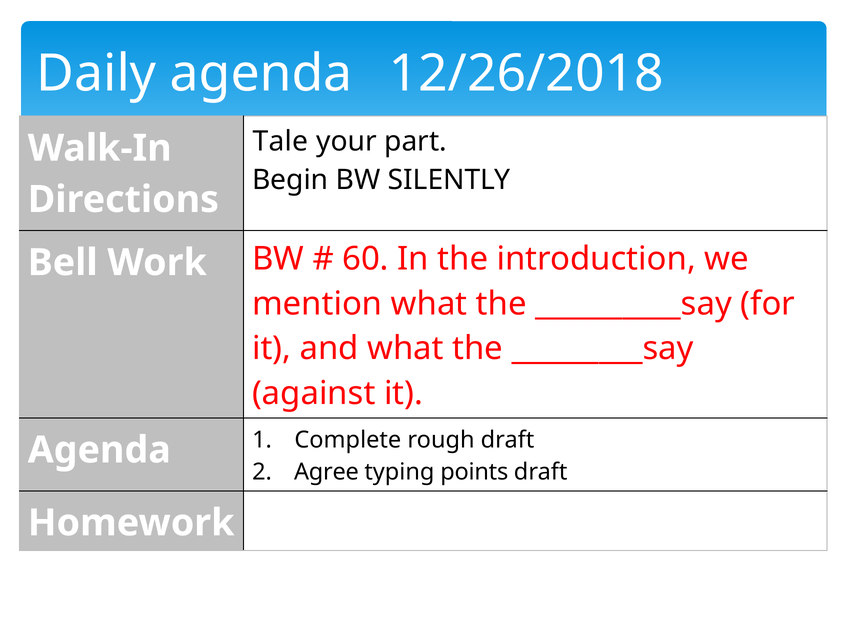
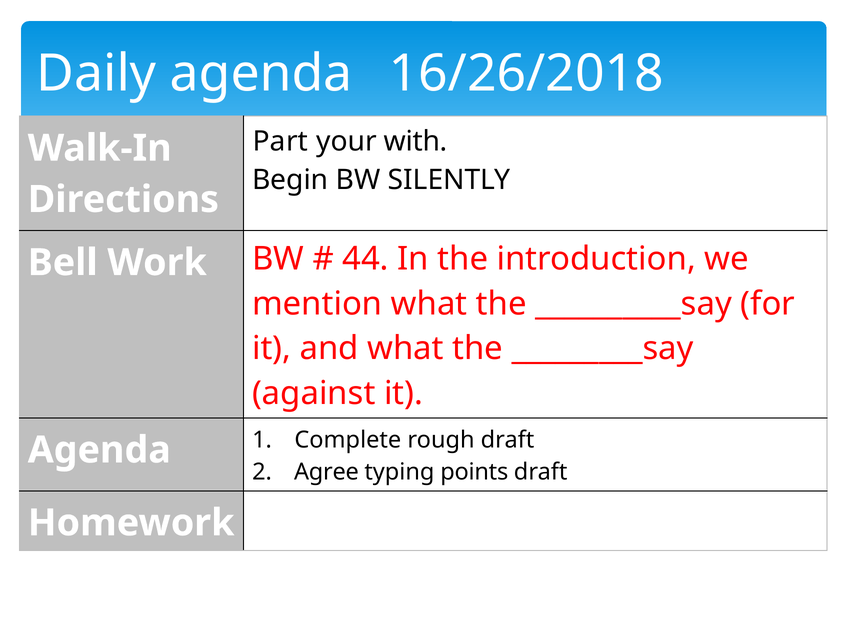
12/26/2018: 12/26/2018 -> 16/26/2018 (526, 73)
Tale: Tale -> Part (280, 141)
part: part -> with (416, 141)
60: 60 -> 44 (366, 259)
